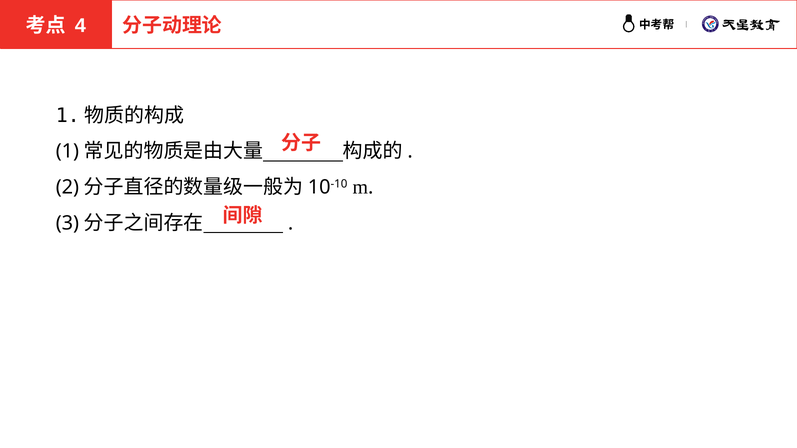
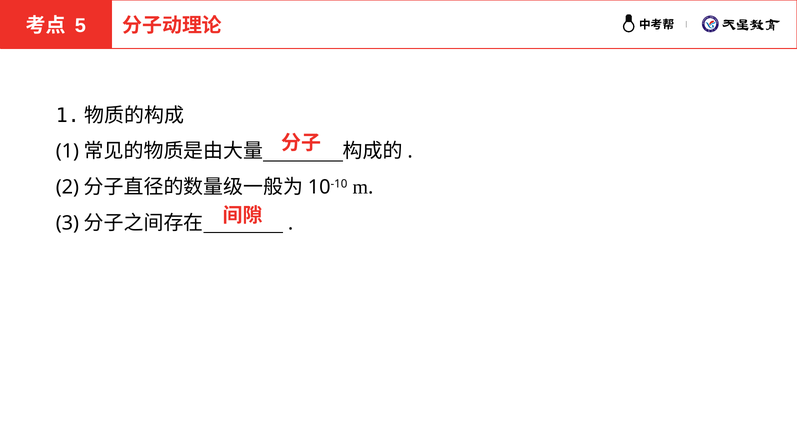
4: 4 -> 5 (80, 26)
